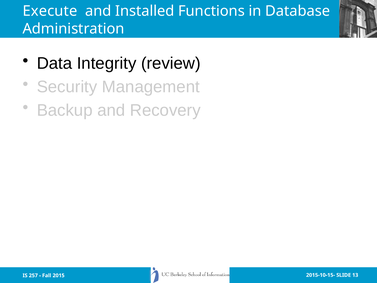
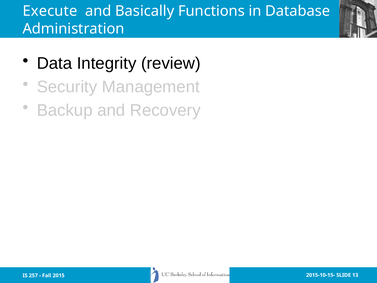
Installed: Installed -> Basically (145, 11)
